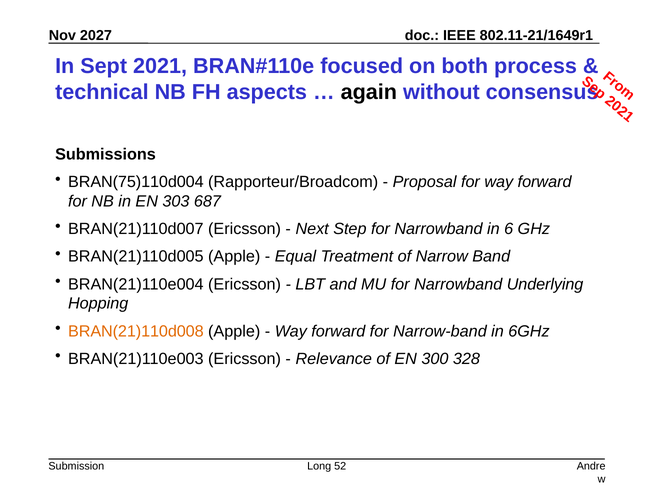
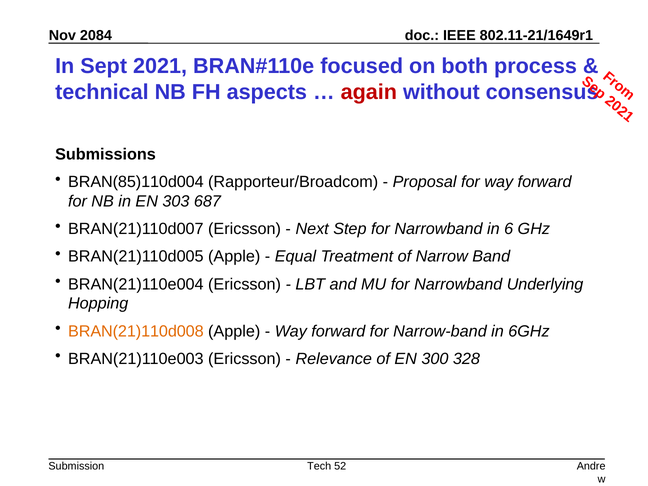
2027: 2027 -> 2084 (96, 36)
again colour: black -> red (369, 92)
BRAN(75)110d004: BRAN(75)110d004 -> BRAN(85)110d004 (136, 182)
Long: Long -> Tech (319, 466)
